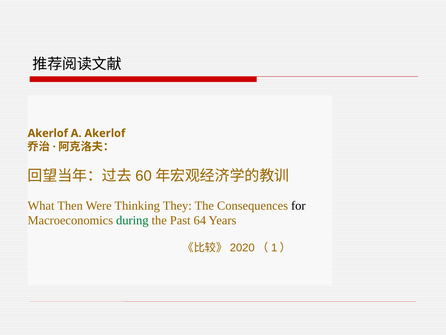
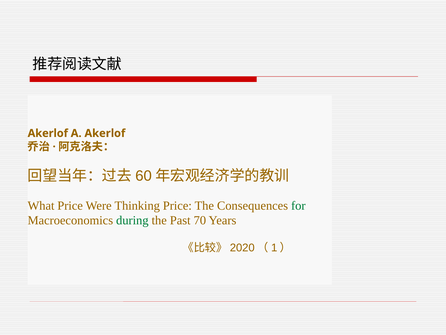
What Then: Then -> Price (70, 205)
Thinking They: They -> Price (177, 205)
for colour: black -> green (298, 205)
64: 64 -> 70 (200, 220)
